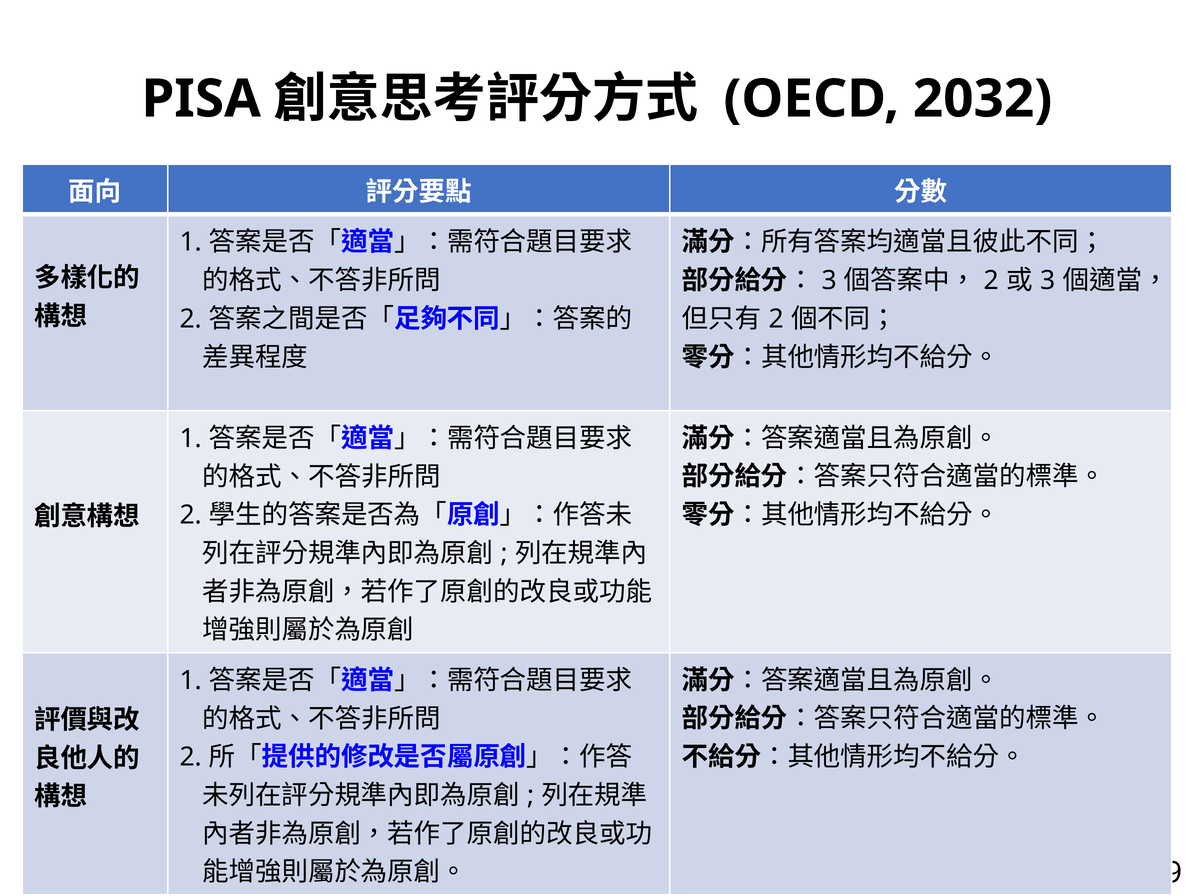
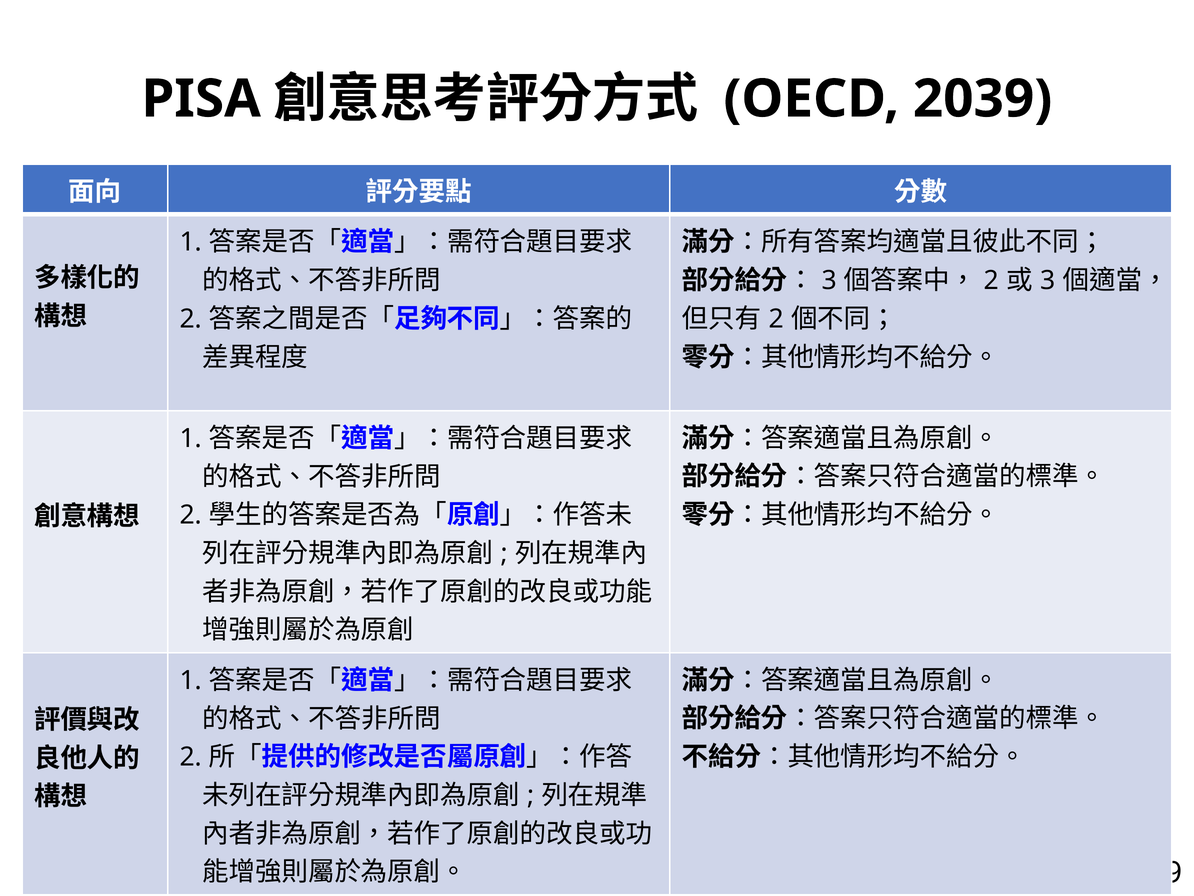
2032: 2032 -> 2039 (983, 99)
